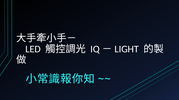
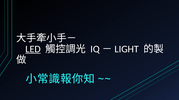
LED underline: none -> present (33, 49)
